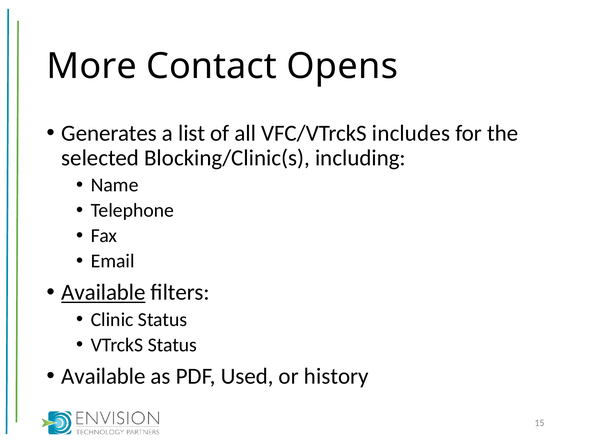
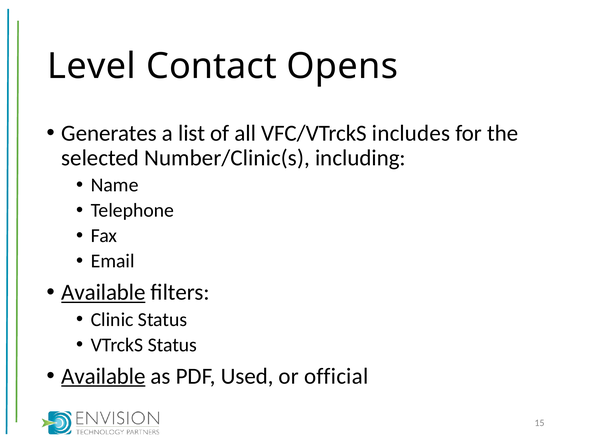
More: More -> Level (91, 66)
Blocking/Clinic(s: Blocking/Clinic(s -> Number/Clinic(s (227, 158)
Available underline: none -> present (103, 376)
history: history -> official (336, 376)
